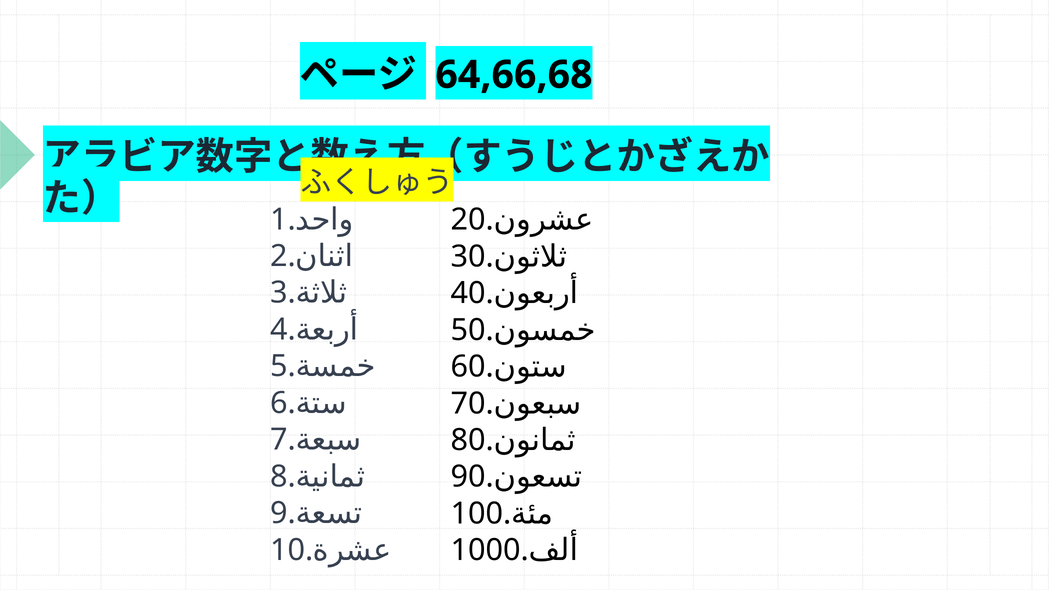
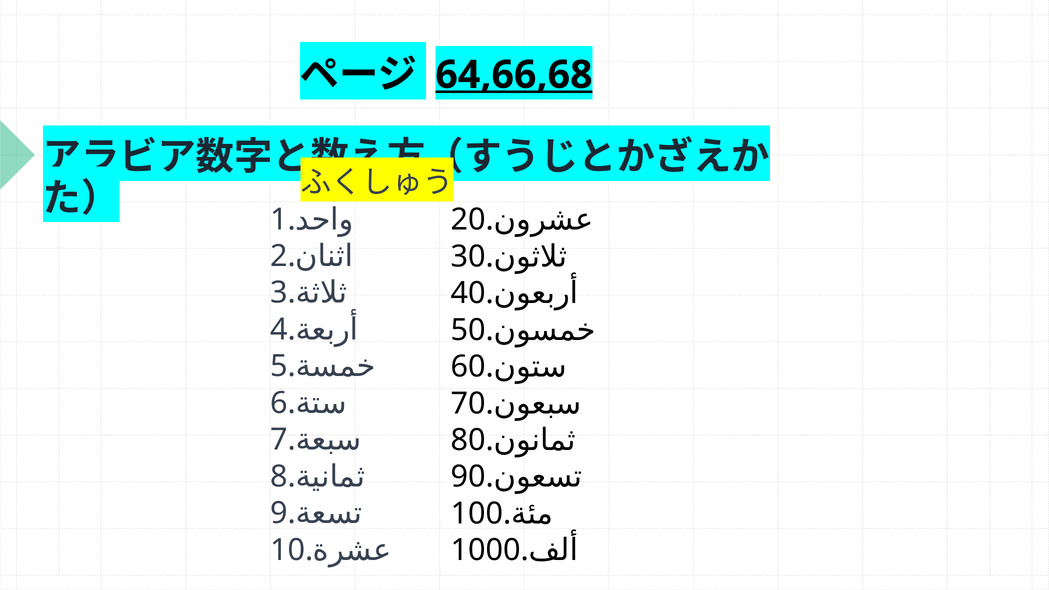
64,66,68 underline: none -> present (514, 75)
